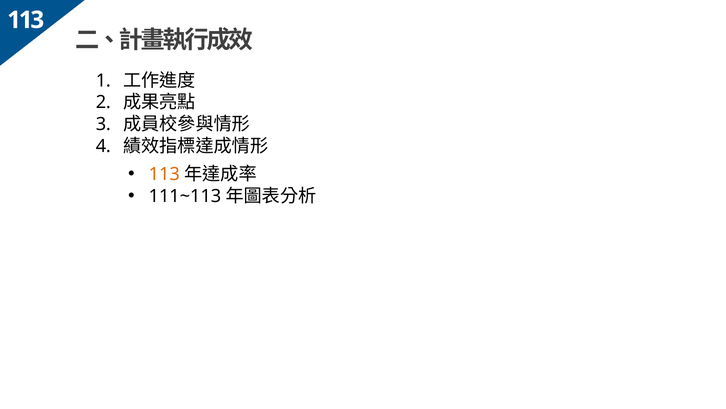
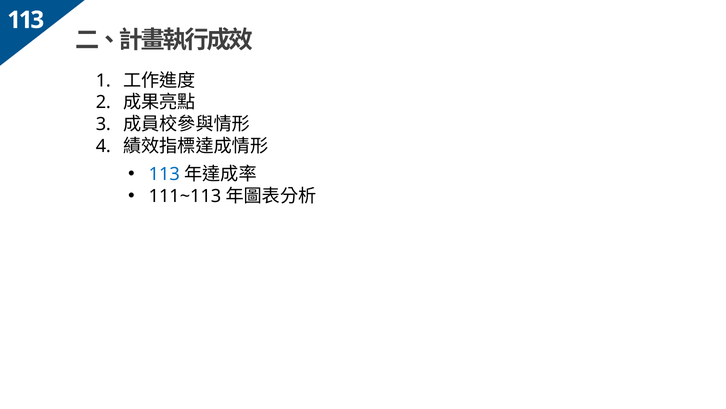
113 colour: orange -> blue (164, 174)
